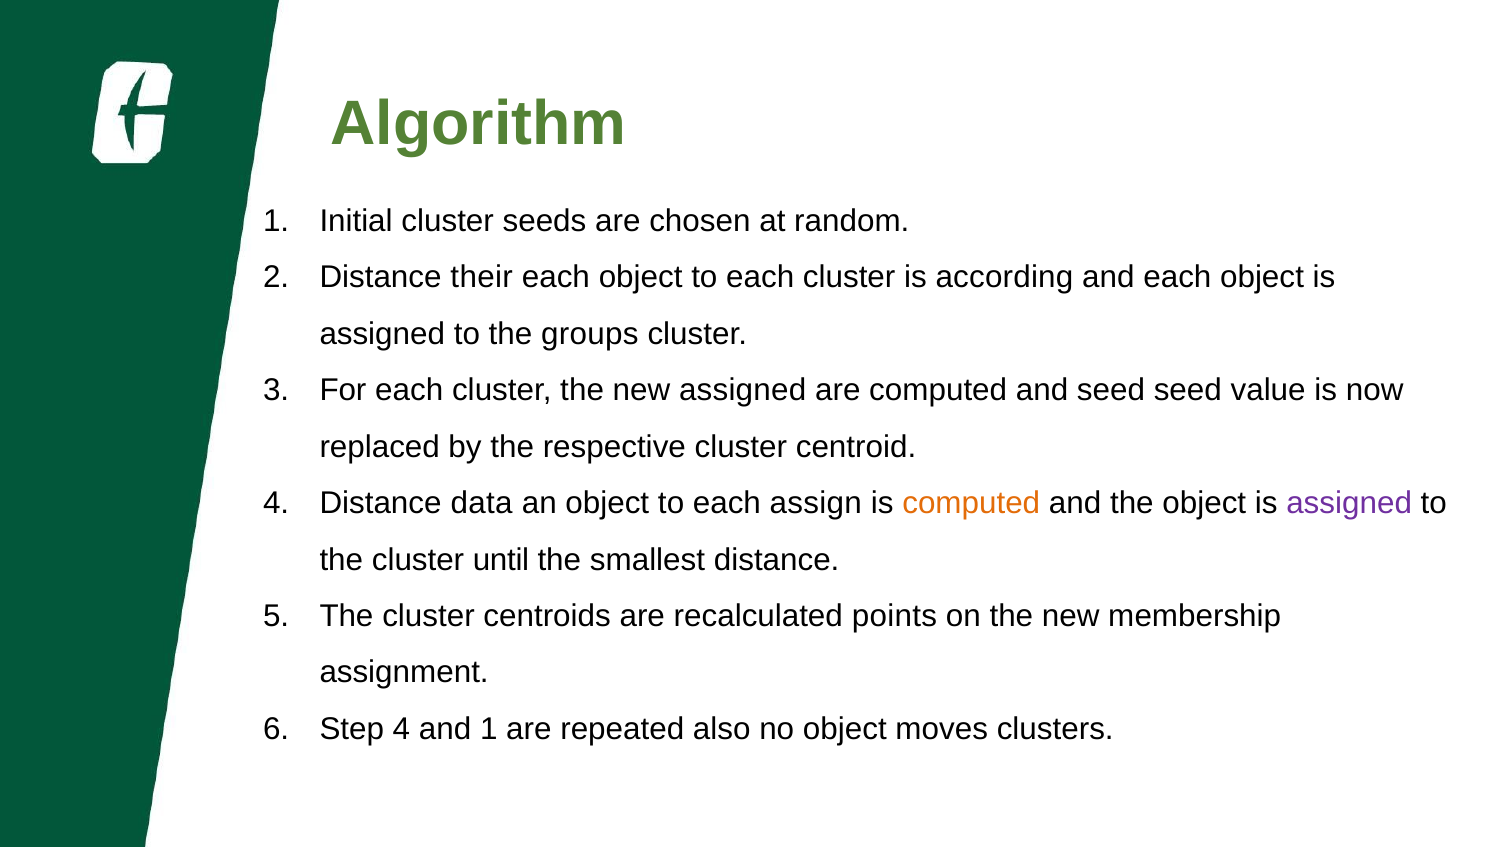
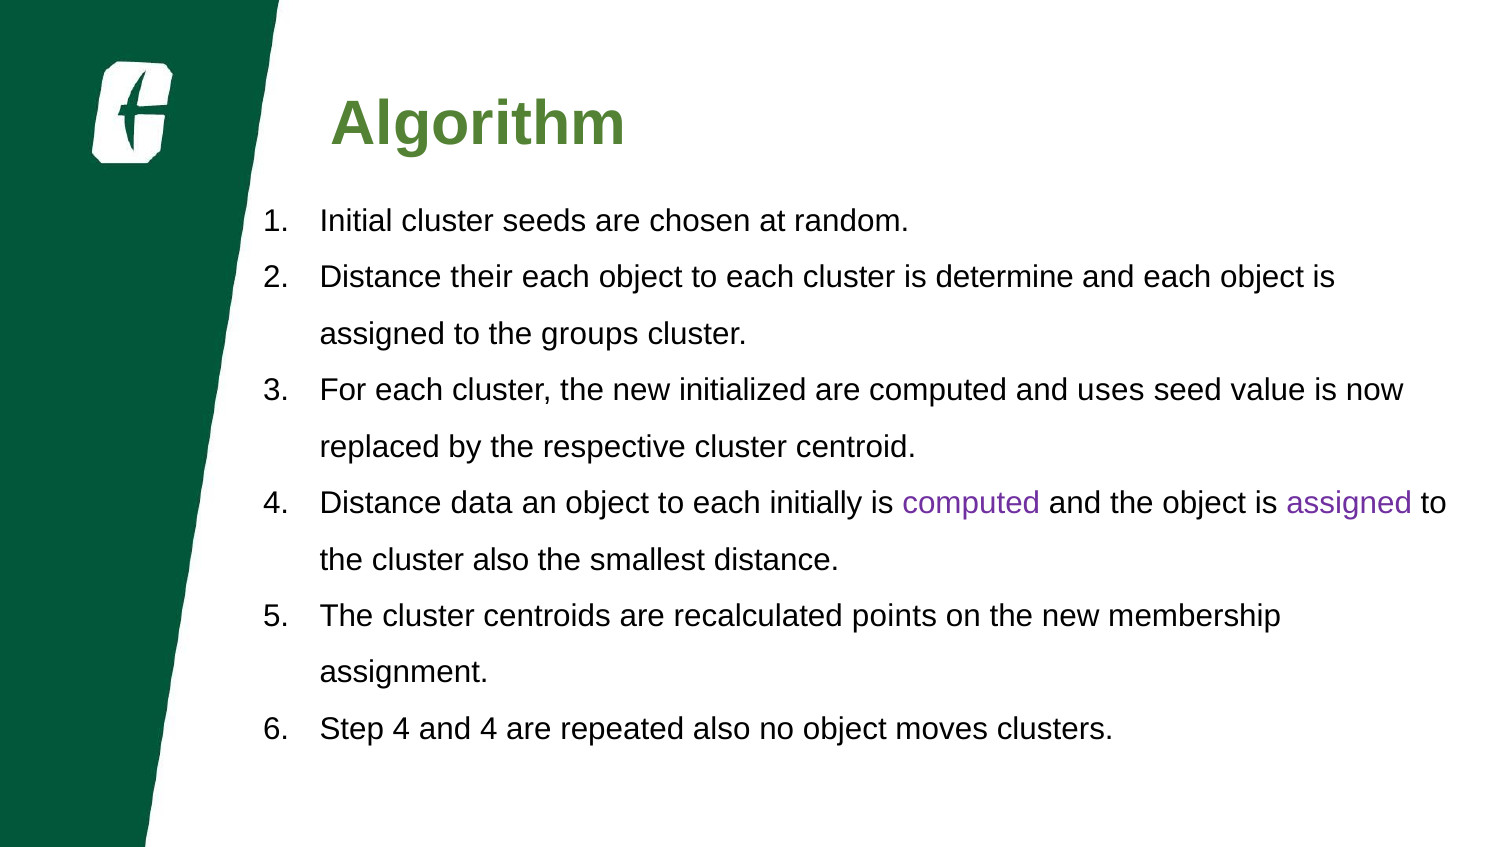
according: according -> determine (1005, 277)
new assigned: assigned -> initialized (743, 390)
and seed: seed -> uses (1111, 390)
assign: assign -> initially (816, 503)
computed colour: orange -> purple (971, 503)
cluster until: until -> also (501, 560)
and 1: 1 -> 4 (489, 729)
